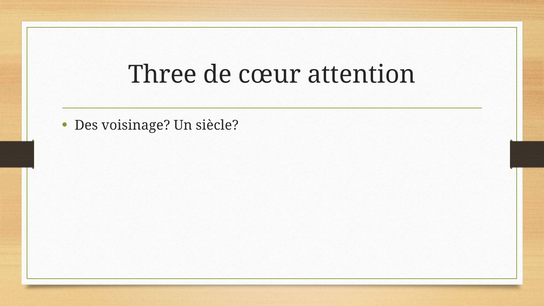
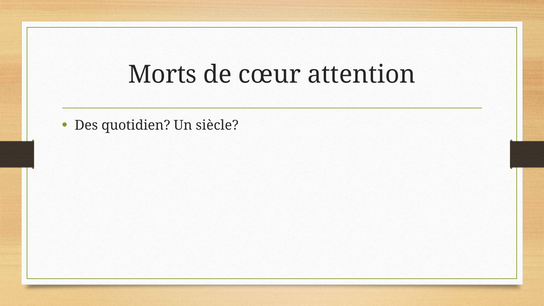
Three: Three -> Morts (162, 75)
voisinage: voisinage -> quotidien (136, 125)
